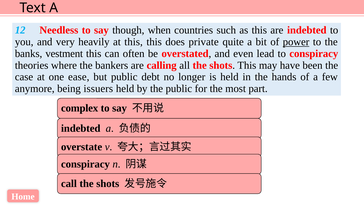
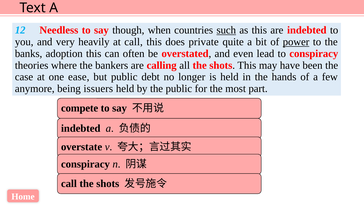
such underline: none -> present (226, 30)
at this: this -> call (134, 42)
vestment: vestment -> adoption (64, 53)
complex: complex -> compete (80, 108)
